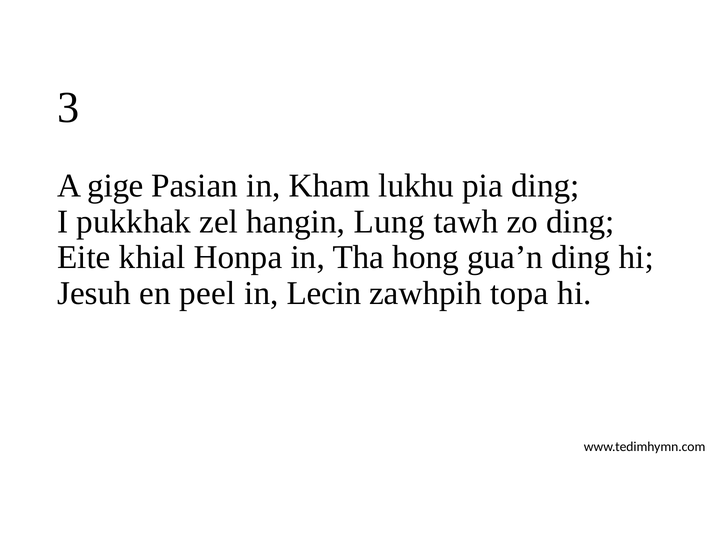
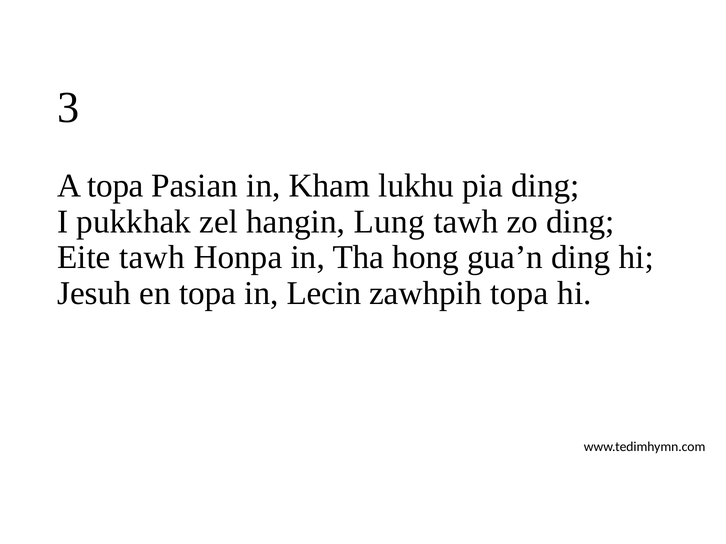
A gige: gige -> topa (115, 186)
Eite khial: khial -> tawh (152, 258)
en peel: peel -> topa (208, 294)
